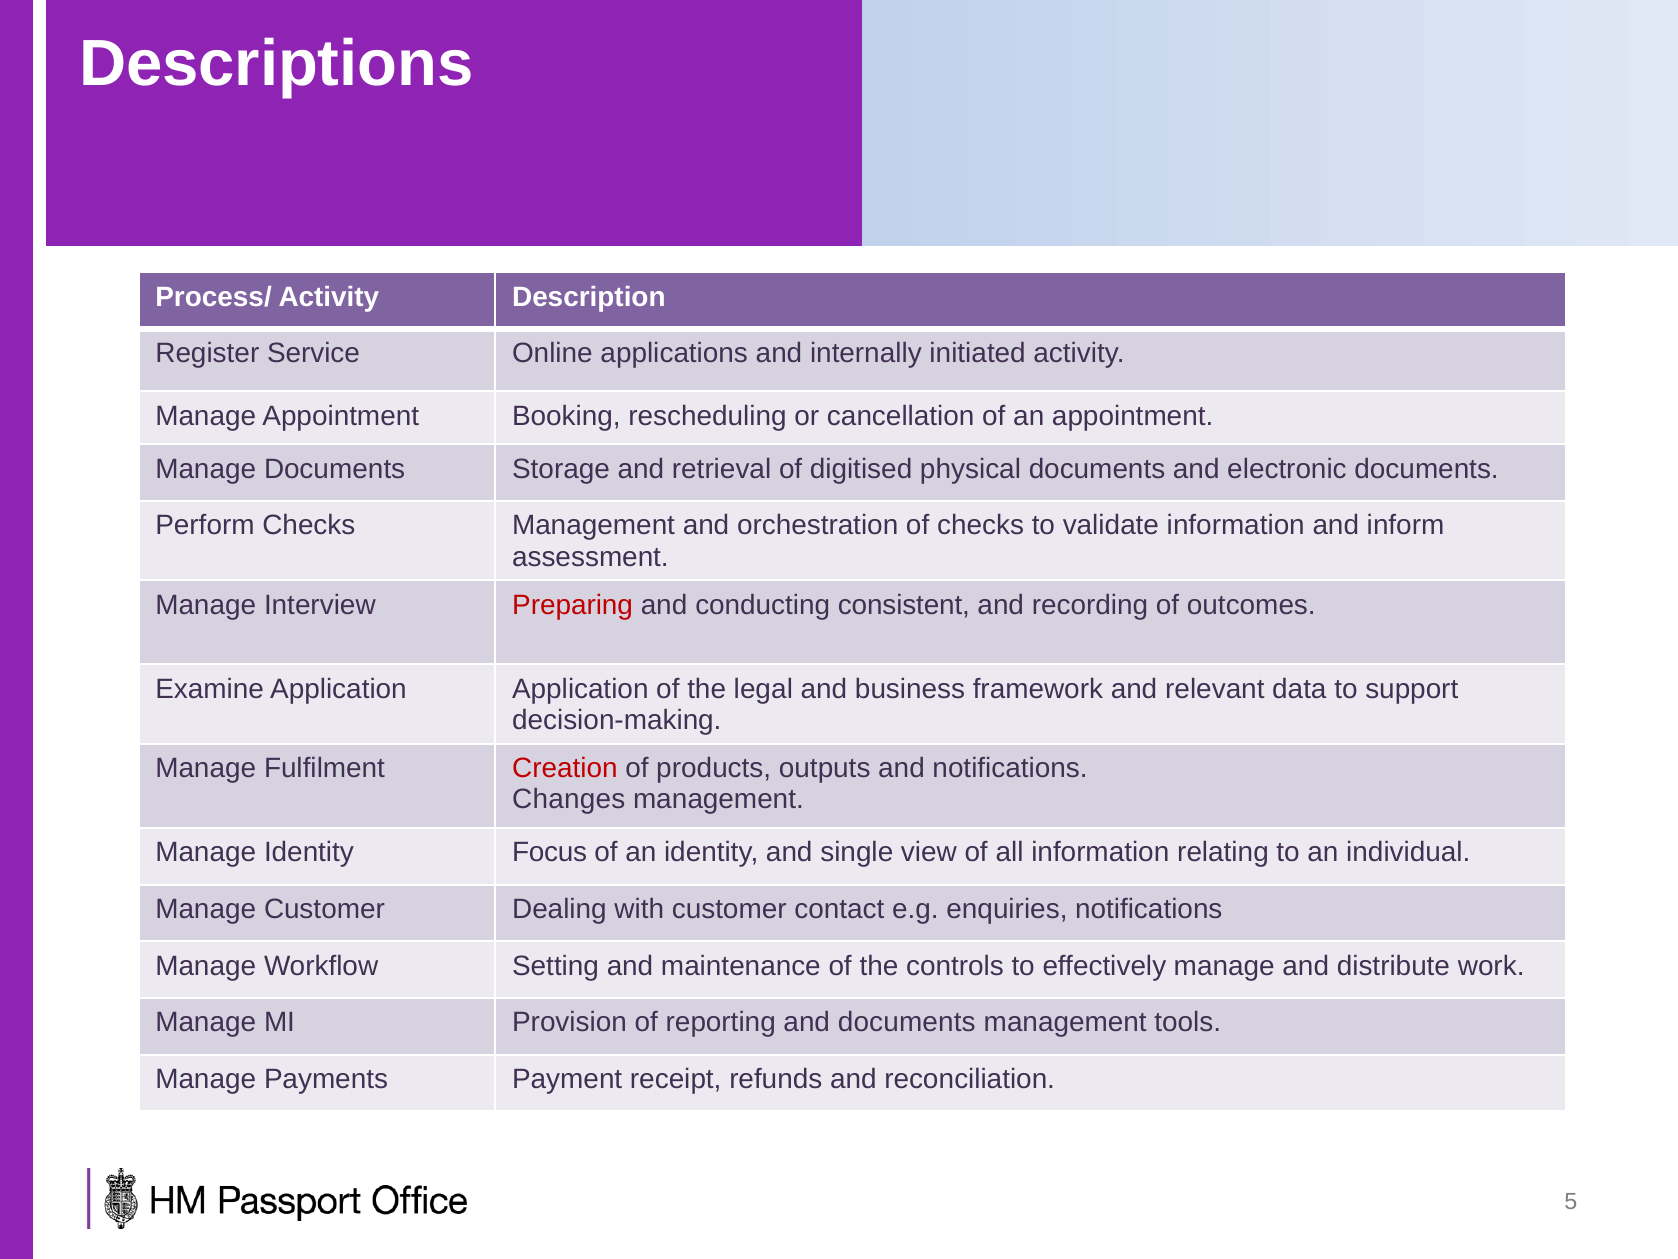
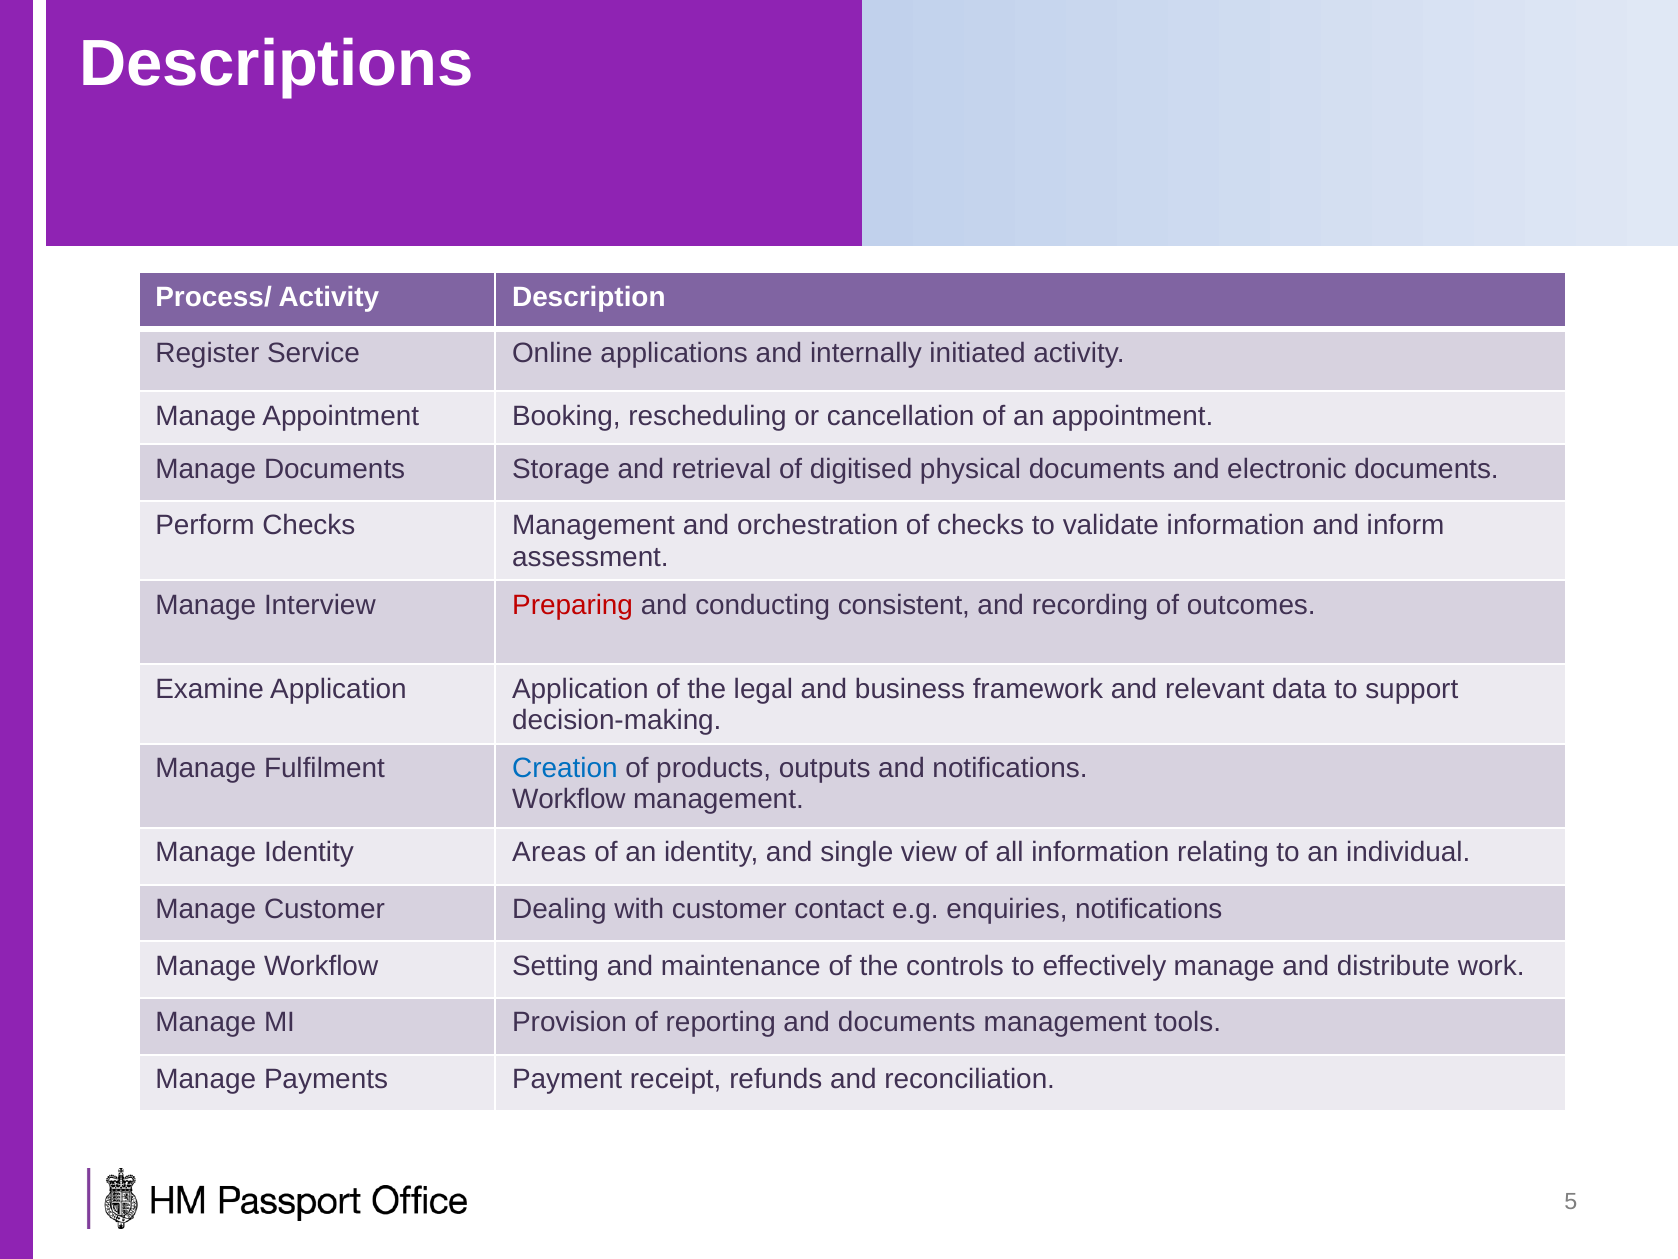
Creation colour: red -> blue (565, 768)
Changes: Changes -> Workflow (569, 799)
Focus: Focus -> Areas (549, 852)
